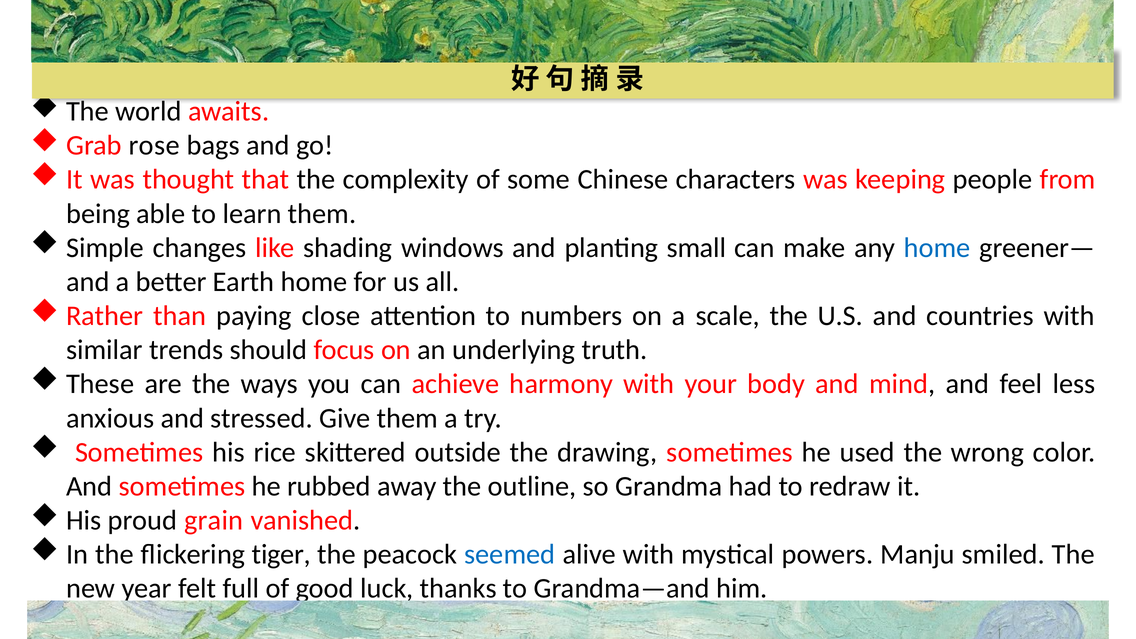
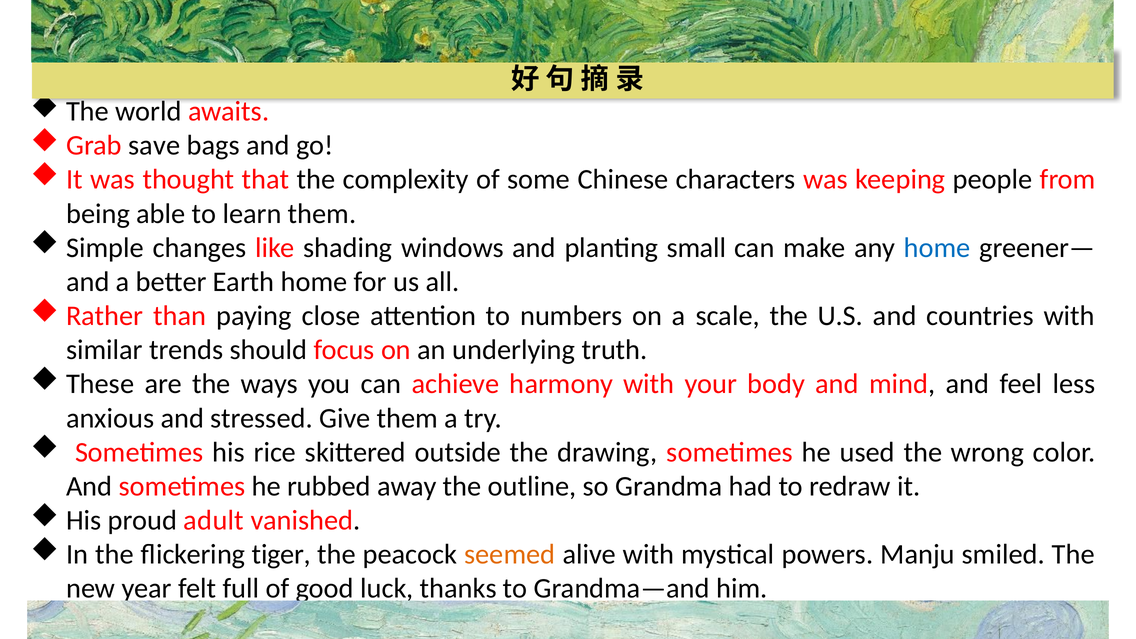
rose: rose -> save (154, 145)
grain: grain -> adult (214, 520)
seemed colour: blue -> orange (510, 554)
